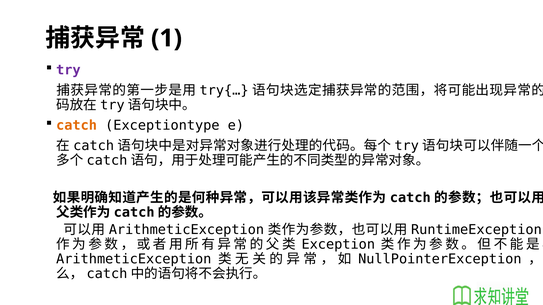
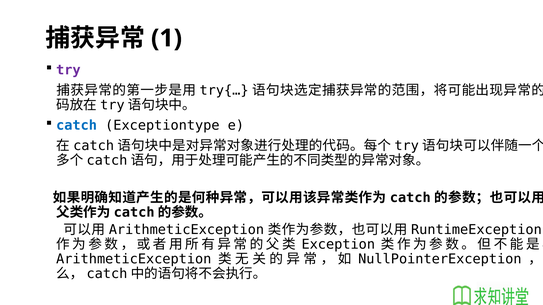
catch colour: orange -> blue (77, 125)
